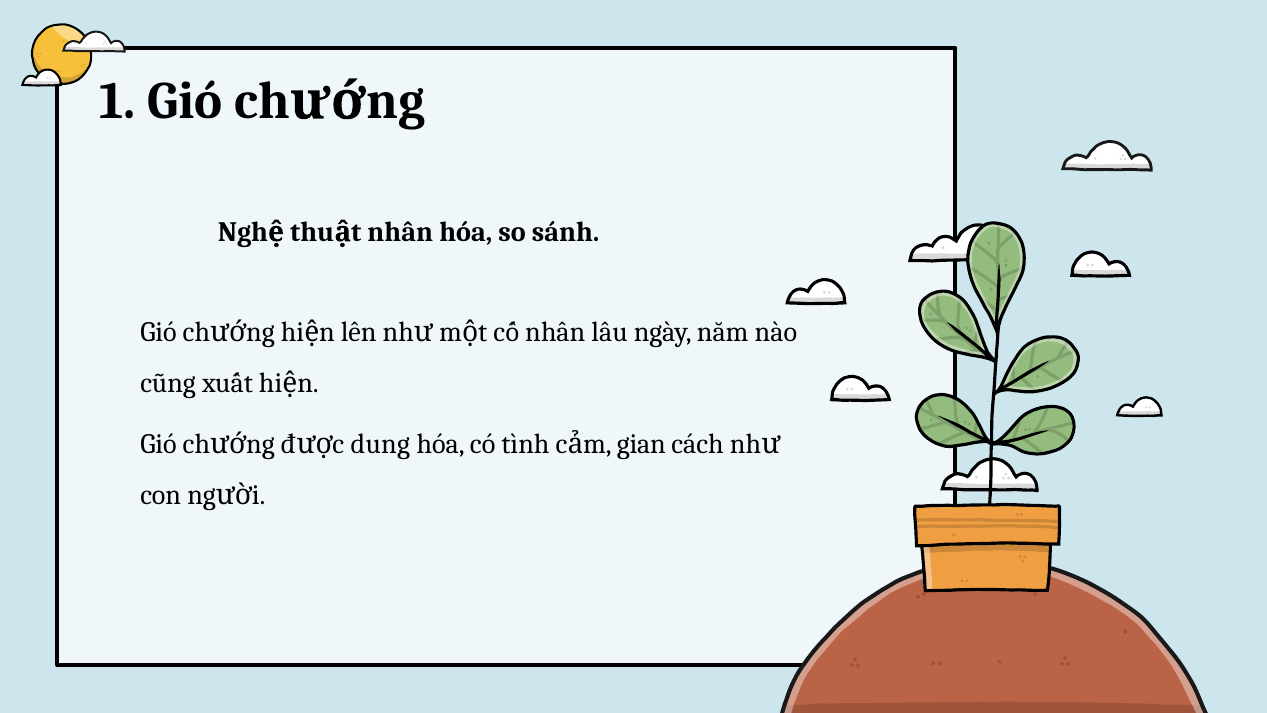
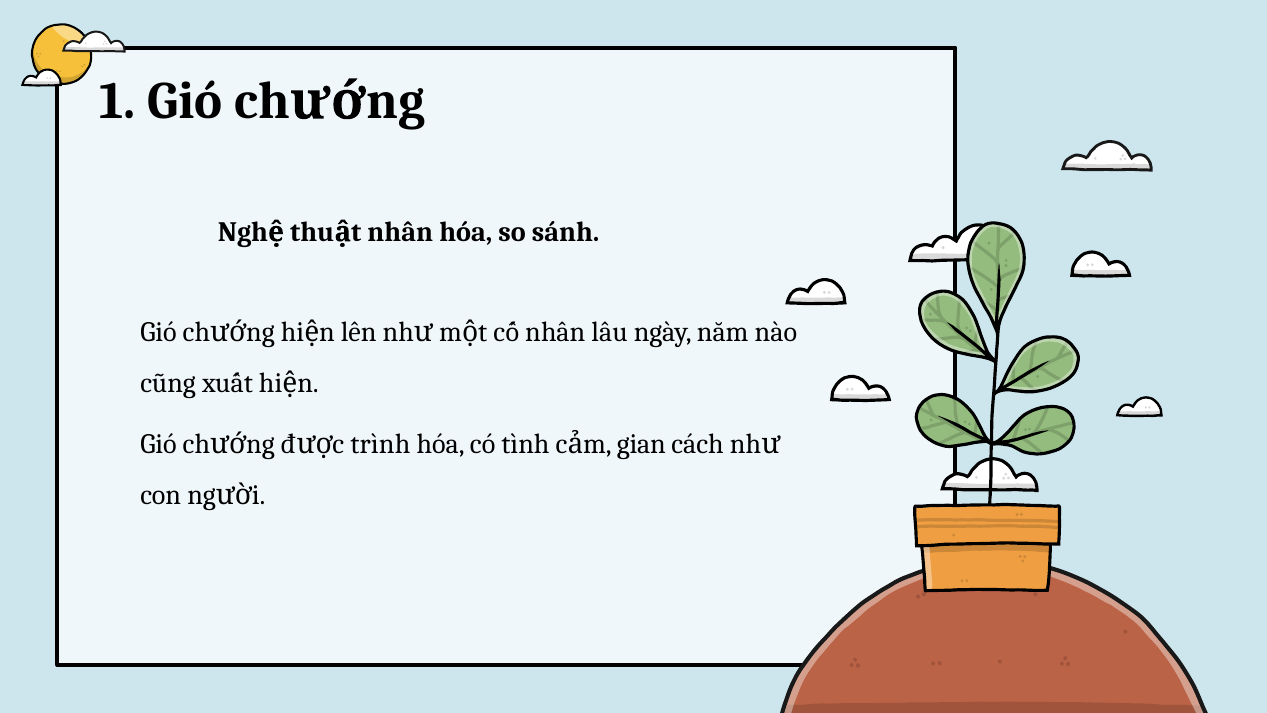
dung: dung -> trình (380, 444)
